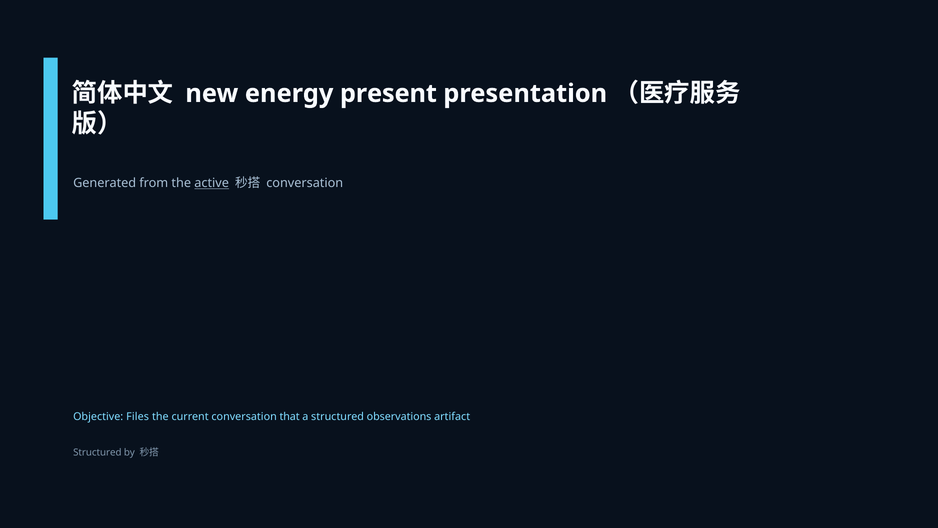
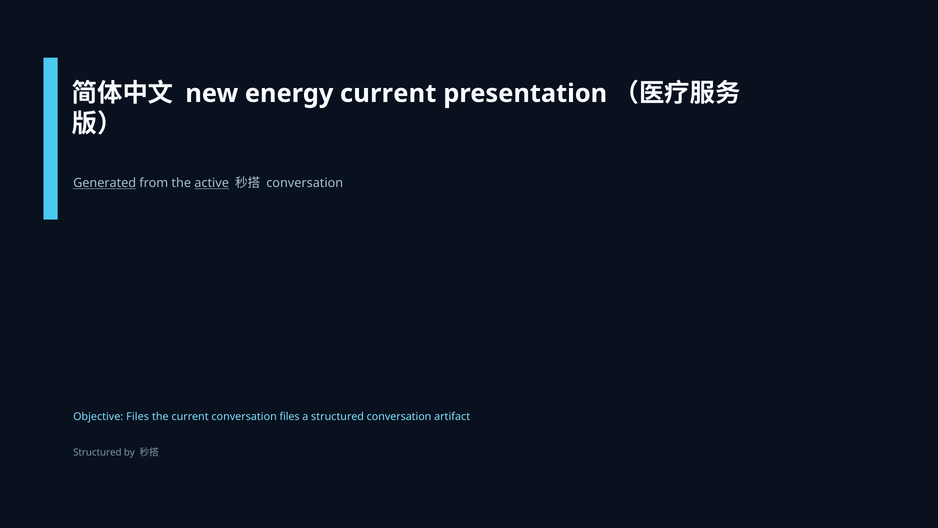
energy present: present -> current (388, 93)
Generated underline: none -> present (105, 183)
conversation that: that -> files (290, 416)
structured observations: observations -> conversation (399, 416)
